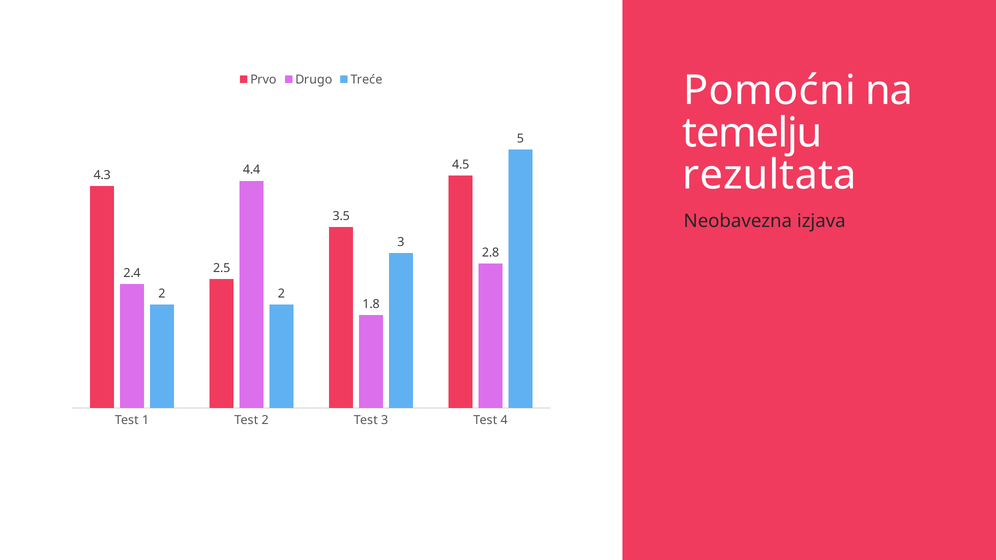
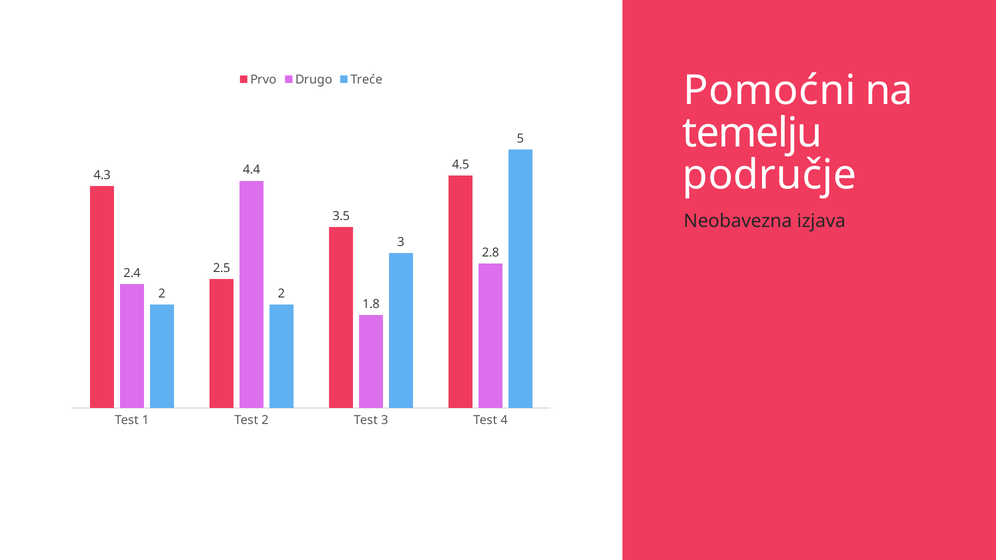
rezultata: rezultata -> područje (769, 175)
